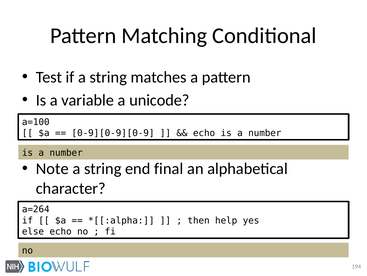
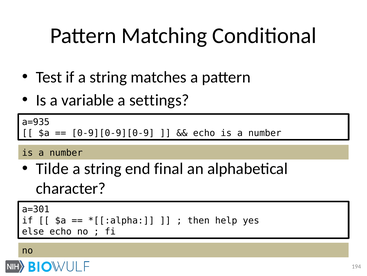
unicode: unicode -> settings (159, 100)
a=100: a=100 -> a=935 (36, 122)
Note: Note -> Tilde (52, 168)
a=264: a=264 -> a=301 (36, 209)
